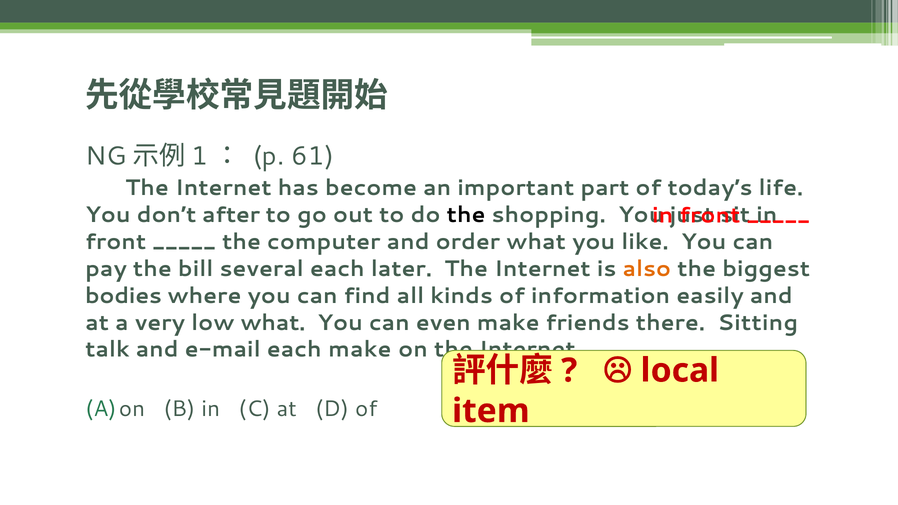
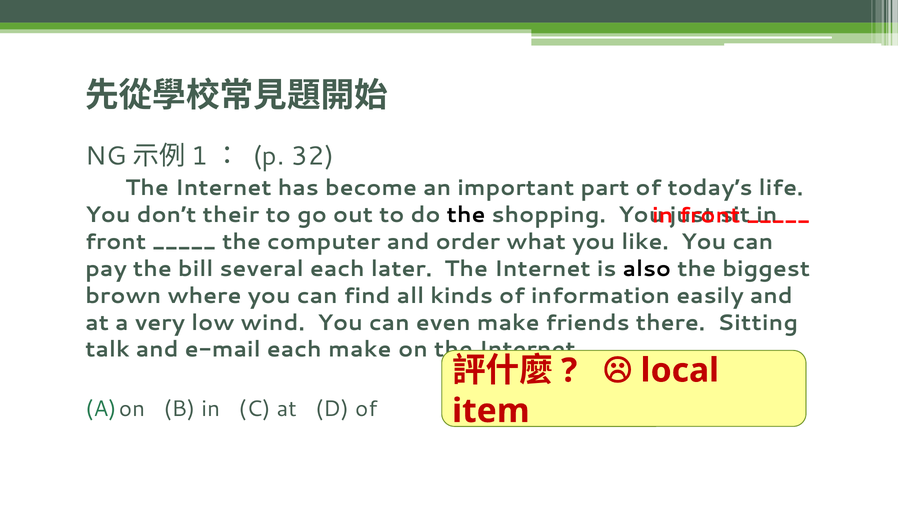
61: 61 -> 32 (313, 156)
after: after -> their (231, 215)
also colour: orange -> black (647, 269)
bodies: bodies -> brown (123, 296)
low what: what -> wind (273, 323)
